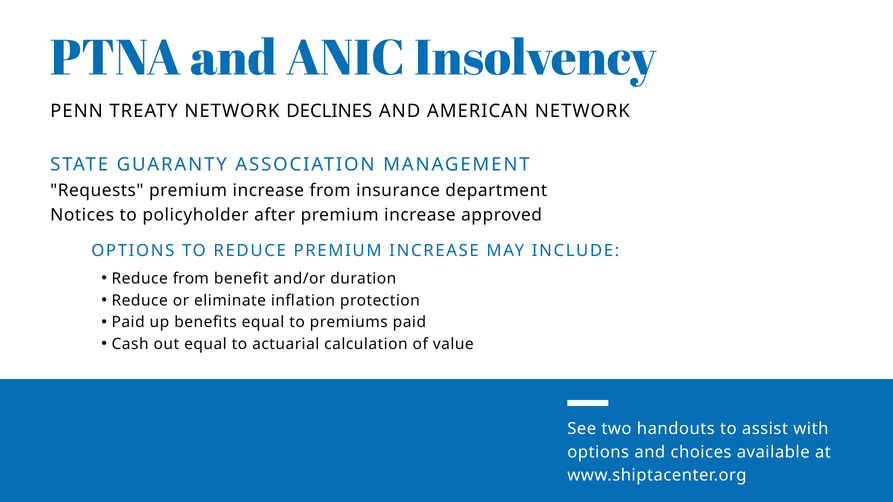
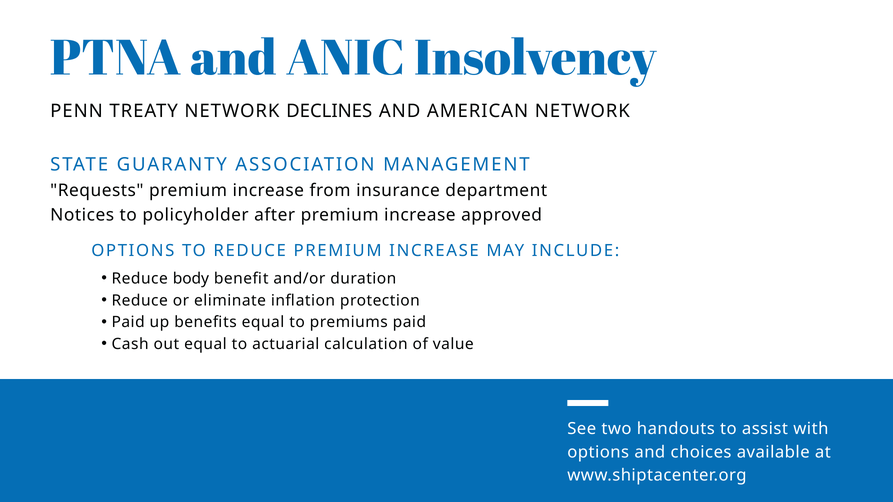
Reduce from: from -> body (191, 279)
